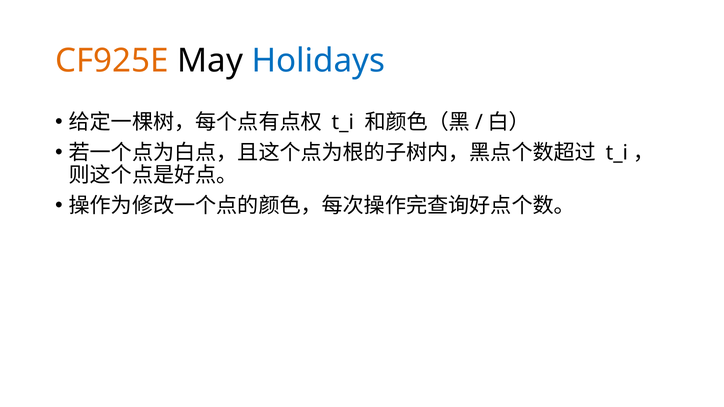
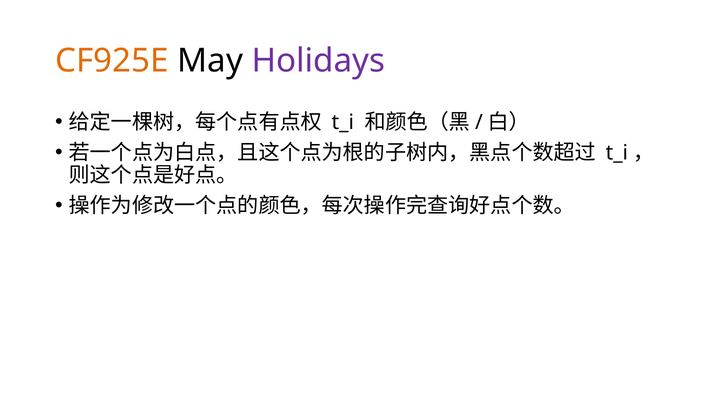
Holidays colour: blue -> purple (318, 61)
